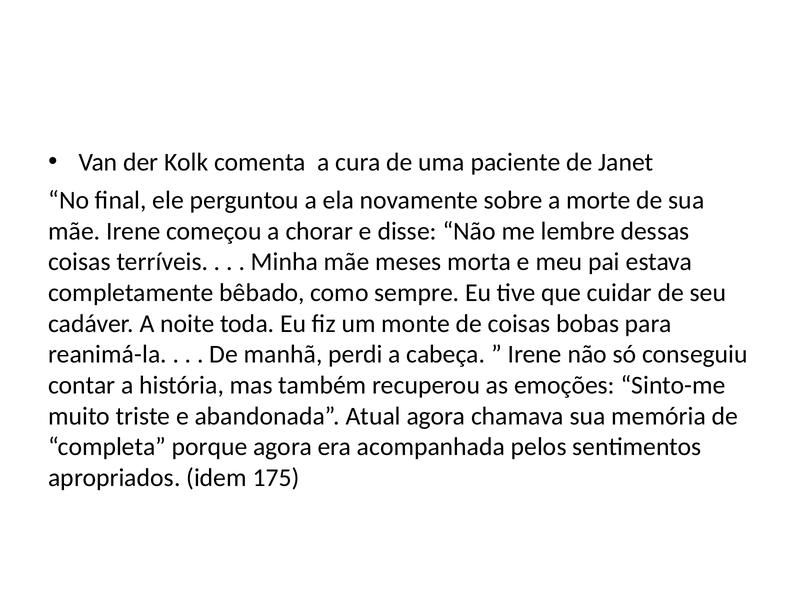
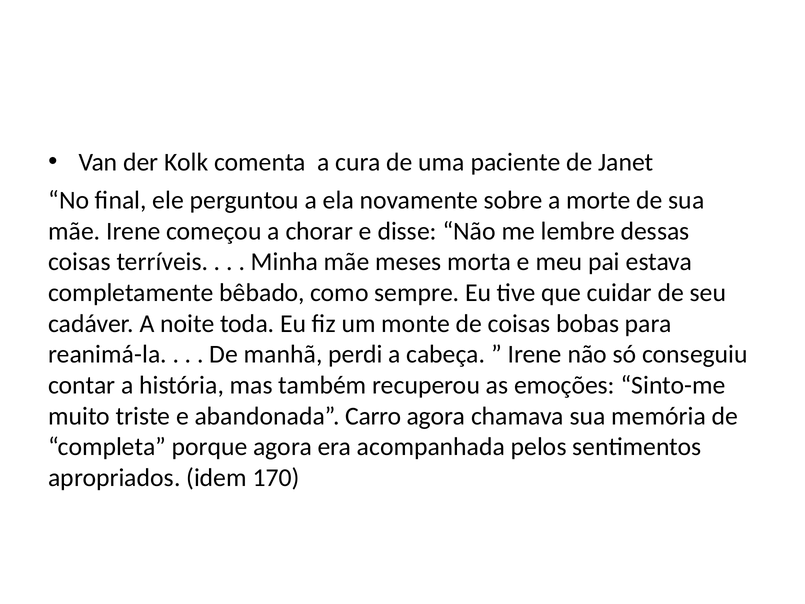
Atual: Atual -> Carro (373, 416)
175: 175 -> 170 (276, 478)
